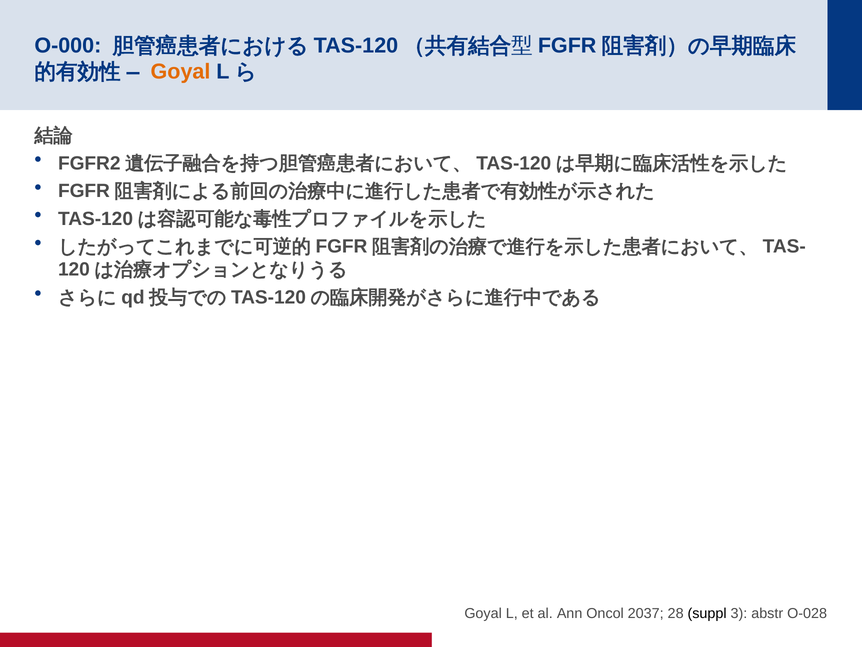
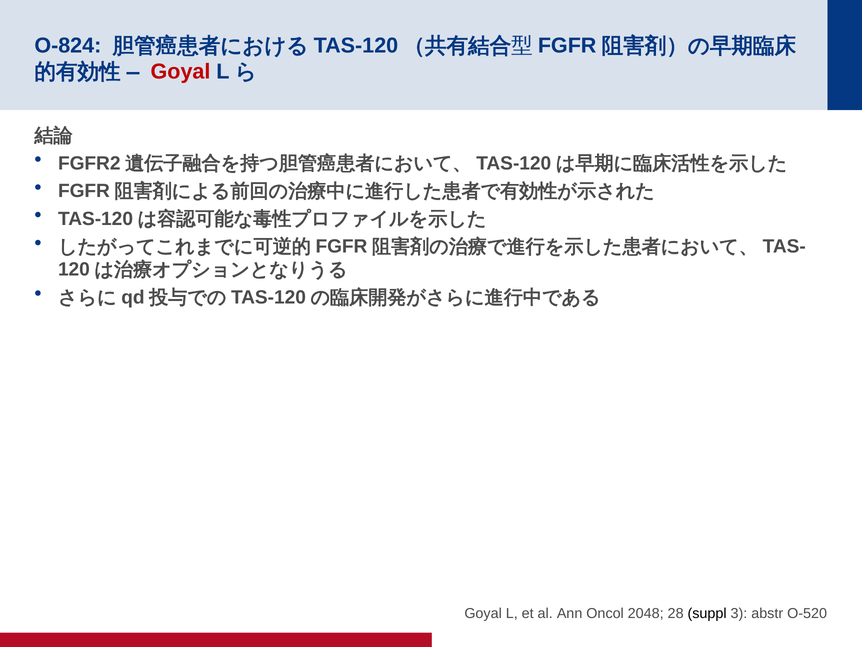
O-000: O-000 -> O-824 (68, 46)
Goyal colour: orange -> red (181, 72)
2037: 2037 -> 2048 (646, 613)
O-028: O-028 -> O-520 (807, 613)
